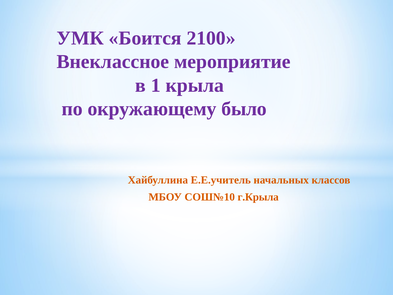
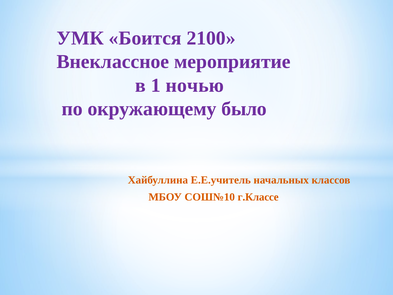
крыла: крыла -> ночью (195, 85)
г.Крыла: г.Крыла -> г.Классе (258, 197)
